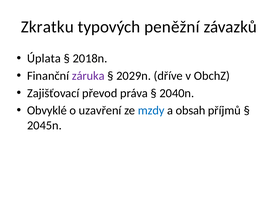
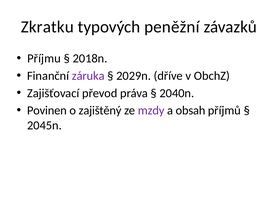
Úplata: Úplata -> Příjmu (44, 58)
Obvyklé: Obvyklé -> Povinen (47, 110)
uzavření: uzavření -> zajištěný (100, 110)
mzdy colour: blue -> purple (151, 110)
